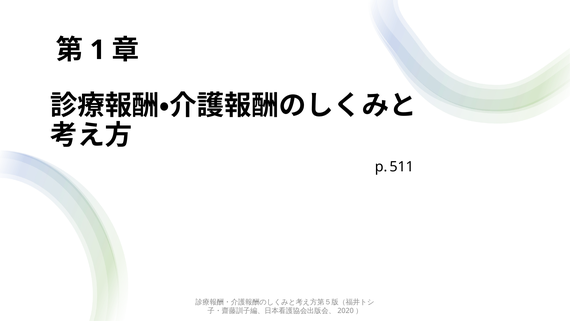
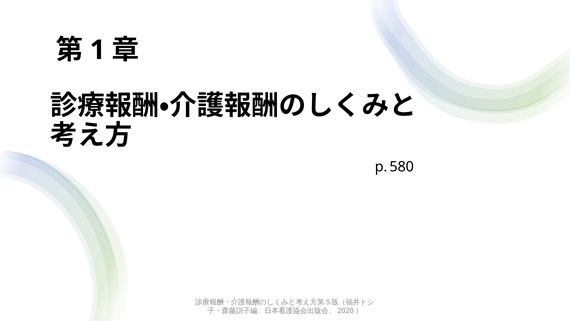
511: 511 -> 580 (402, 166)
